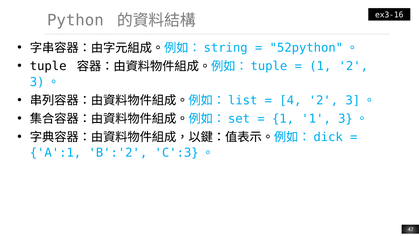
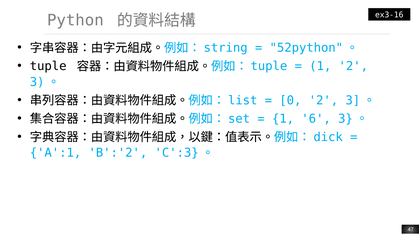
4: 4 -> 0 (290, 100)
1 1: 1 -> 6 (316, 119)
